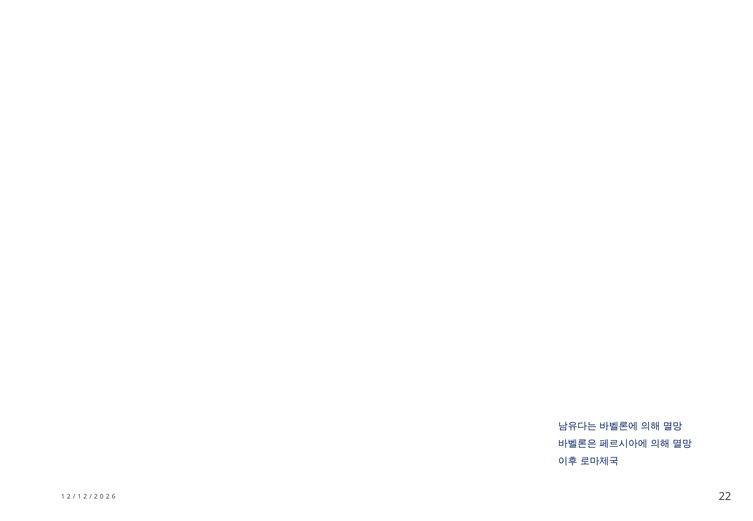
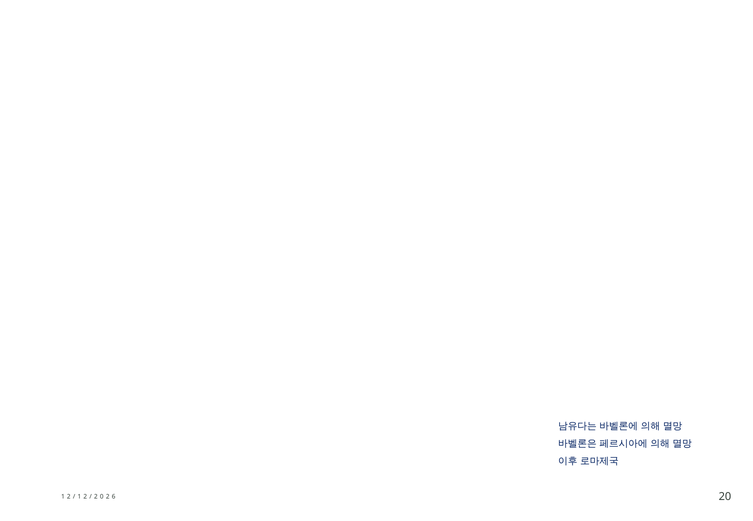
22: 22 -> 20 (725, 497)
